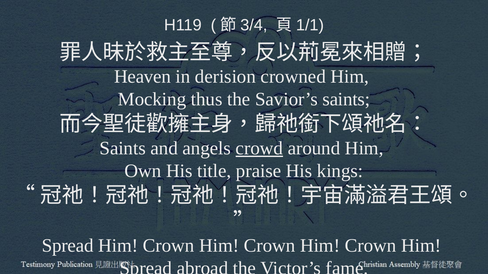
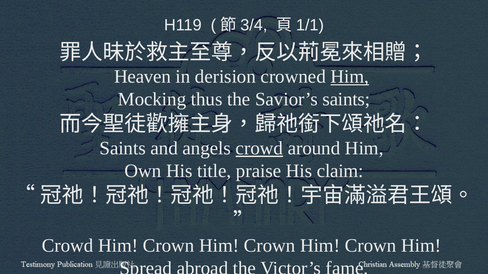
Him underline: none -> present (350, 77)
kings: kings -> claim (340, 171)
Spread: Spread -> Crowd (68, 246)
